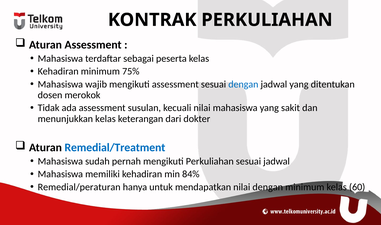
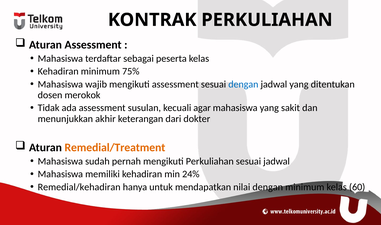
kecuali nilai: nilai -> agar (202, 108)
menunjukkan kelas: kelas -> akhir (105, 119)
Remedial/Treatment colour: blue -> orange (115, 147)
84%: 84% -> 24% (191, 174)
Remedial/peraturan: Remedial/peraturan -> Remedial/kehadiran (79, 187)
